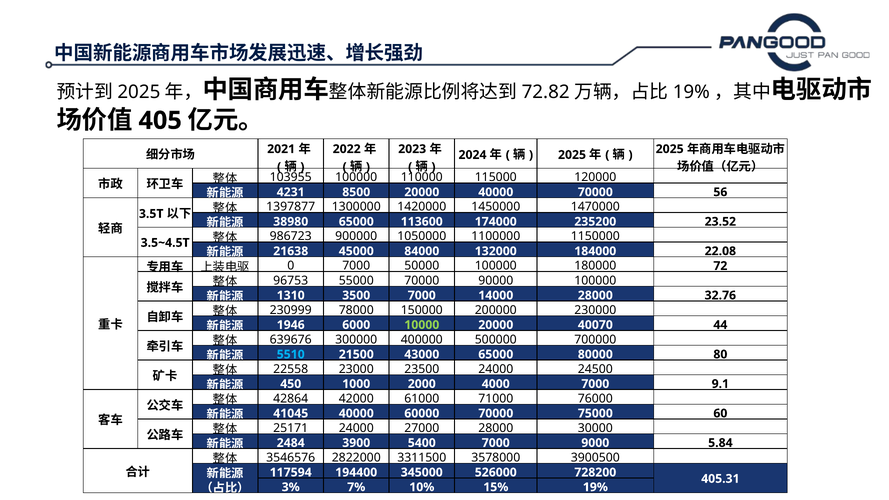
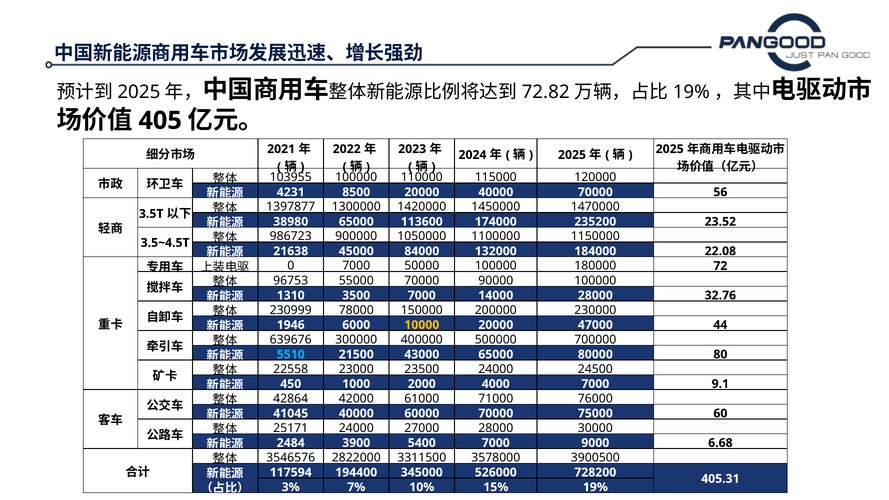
10000 colour: light green -> yellow (422, 325)
40070: 40070 -> 47000 (595, 325)
5.84: 5.84 -> 6.68 (720, 443)
